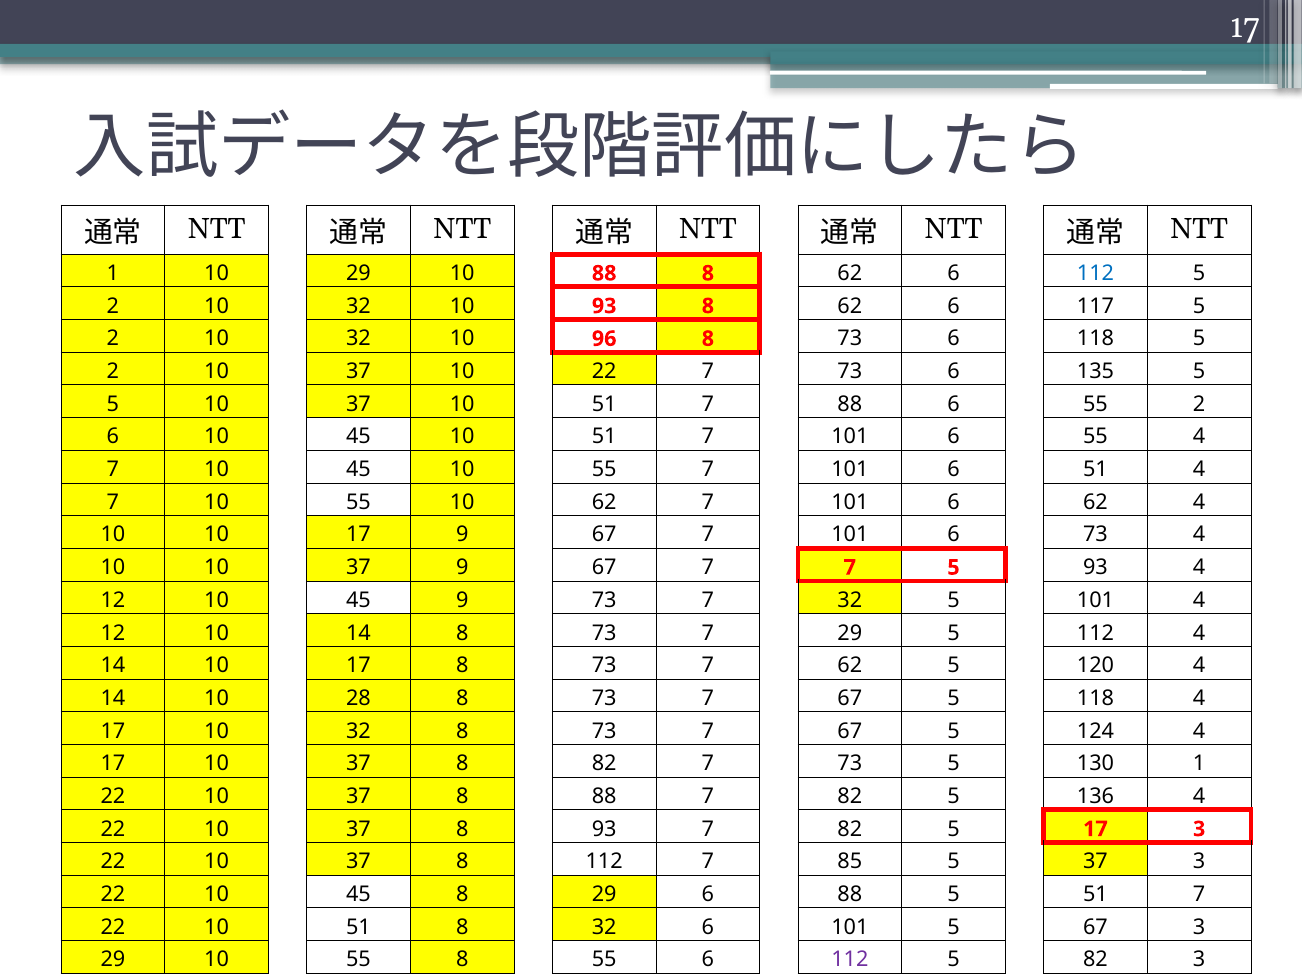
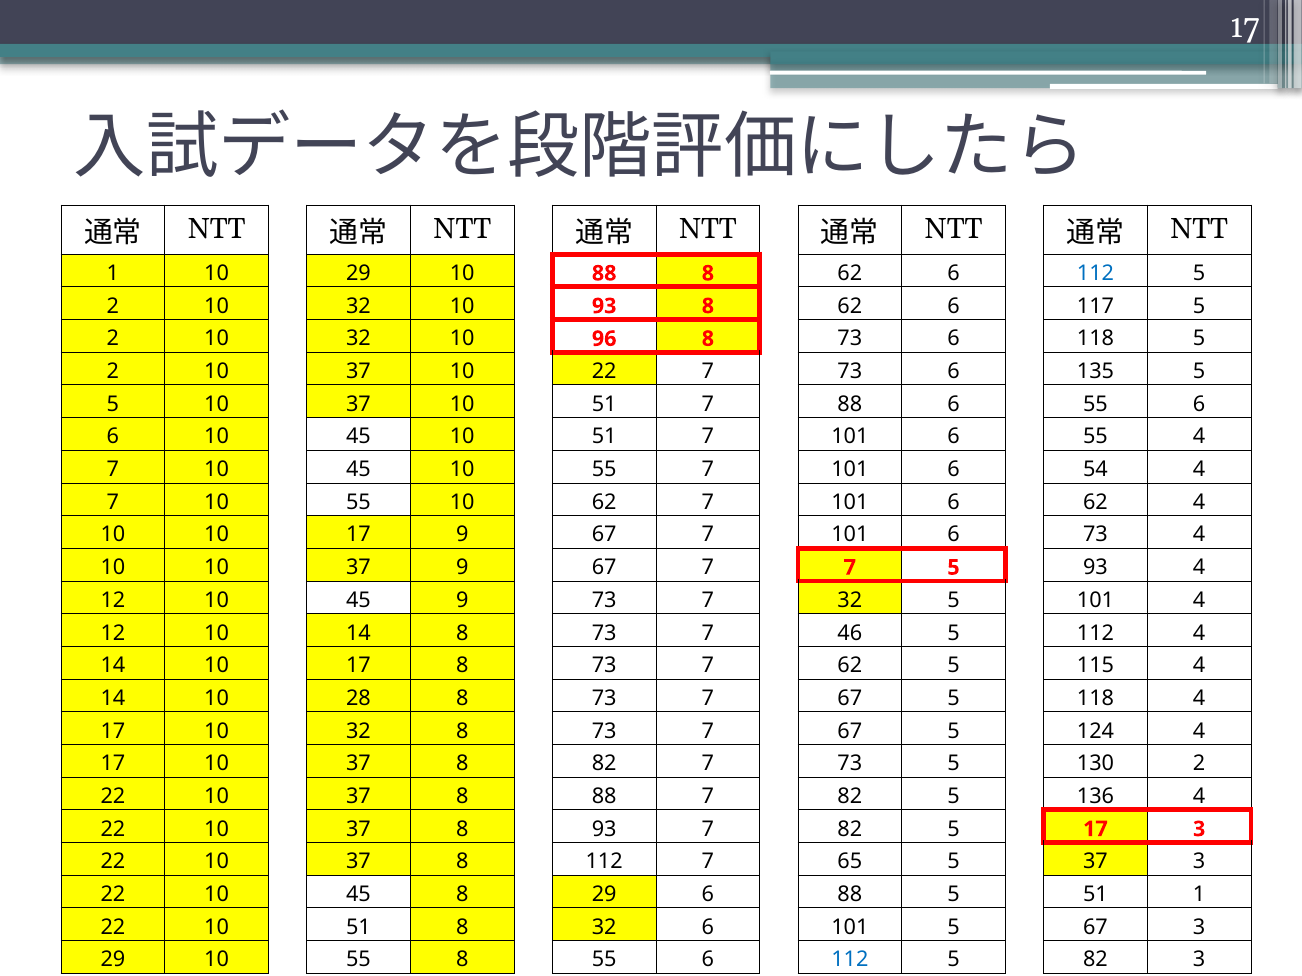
6 55 2: 2 -> 6 (1199, 404)
6 51: 51 -> 54 (1095, 470)
7 29: 29 -> 46 (850, 633)
120: 120 -> 115 (1096, 666)
130 1: 1 -> 2 (1199, 764)
85: 85 -> 65 (850, 862)
5 51 7: 7 -> 1 (1199, 895)
112 colour: purple -> blue (850, 960)
